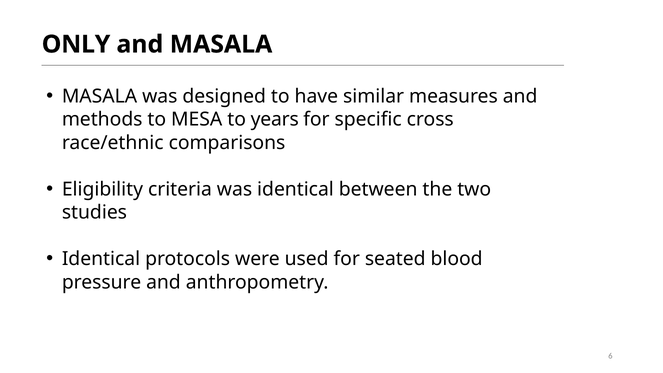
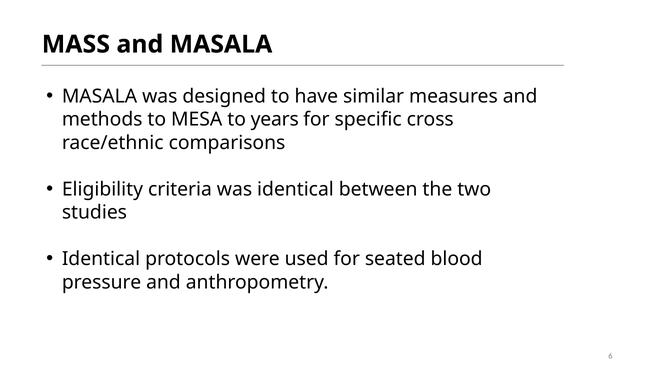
ONLY: ONLY -> MASS (76, 44)
